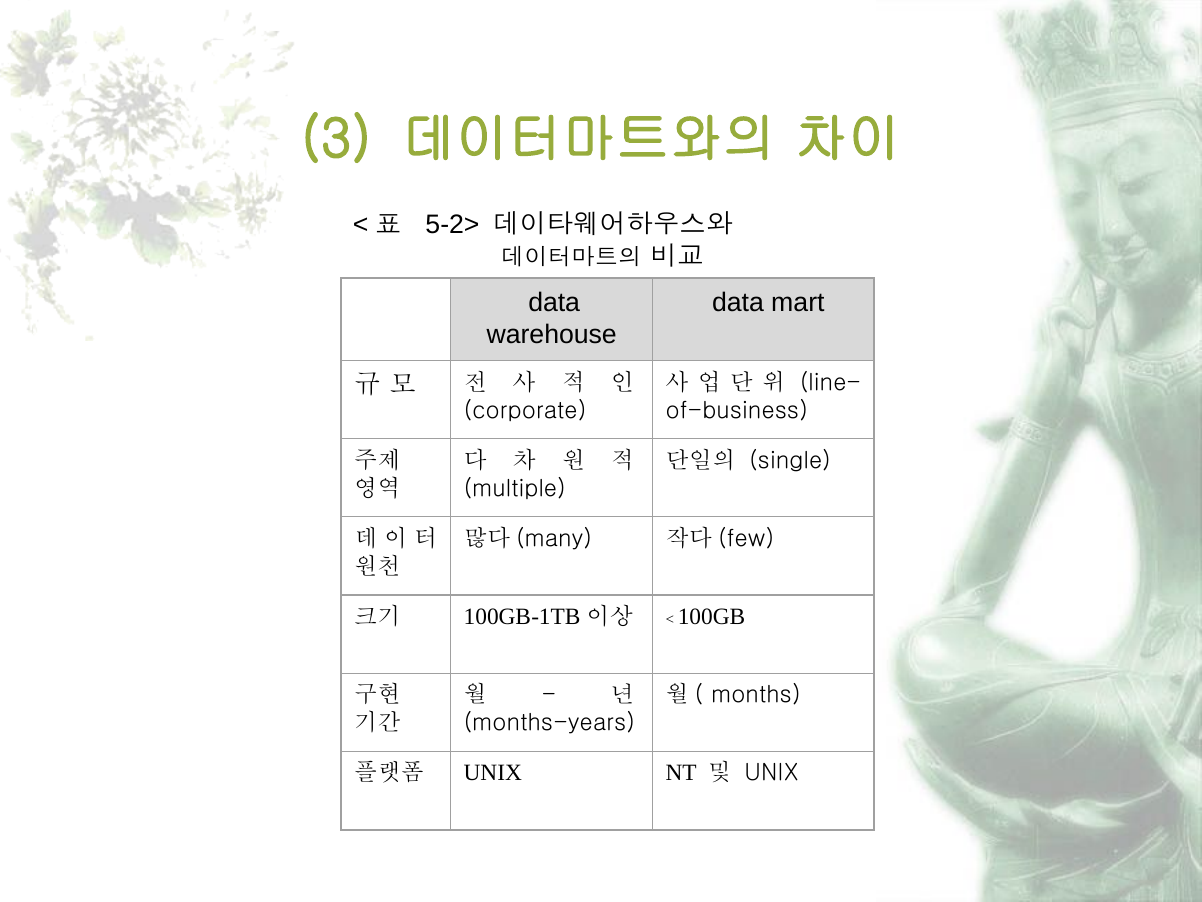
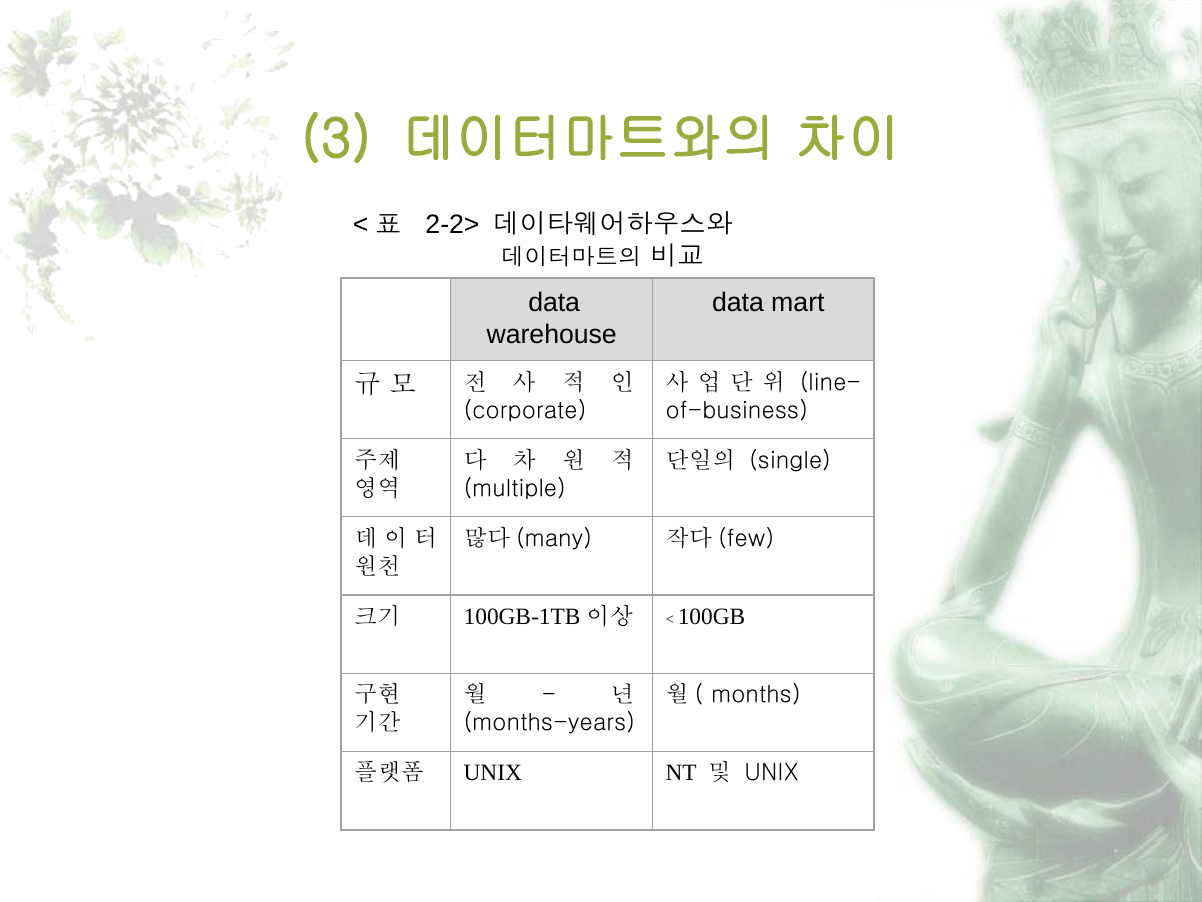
5-2>: 5-2> -> 2-2> (452, 224)
